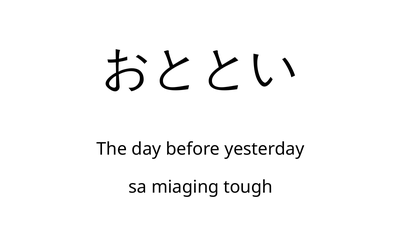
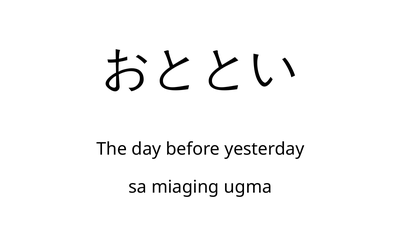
tough: tough -> ugma (248, 187)
